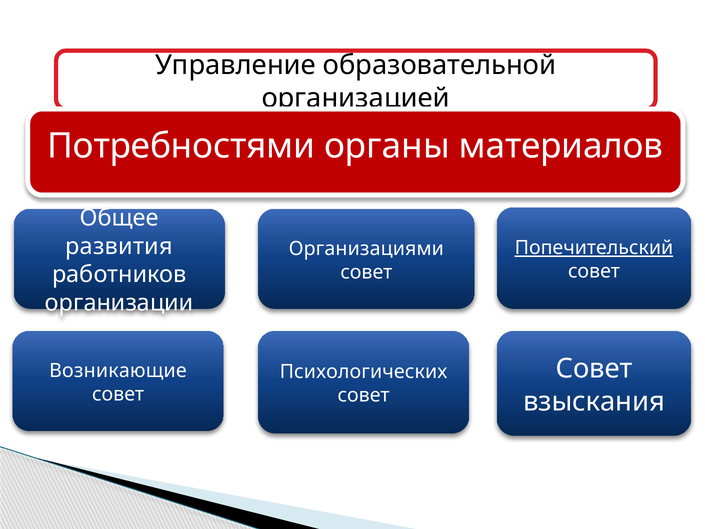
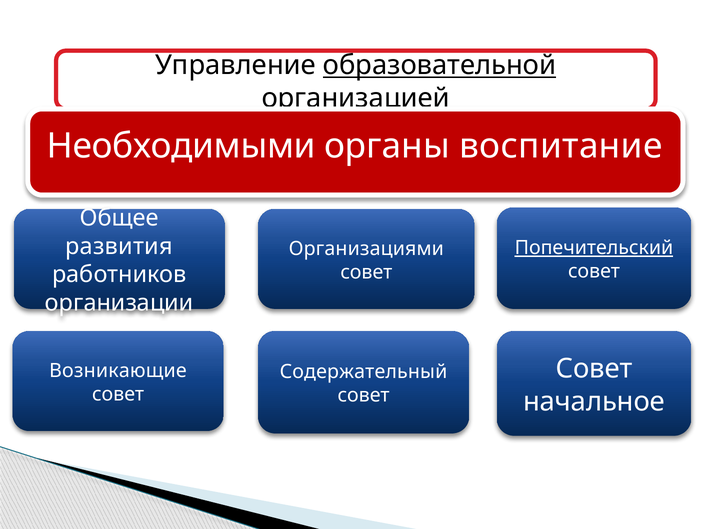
образовательной underline: none -> present (440, 65)
Потребностями: Потребностями -> Необходимыми (181, 146)
материалов: материалов -> воспитание (561, 146)
Психологических: Психологических -> Содержательный (363, 372)
взыскания: взыскания -> начальное (594, 402)
